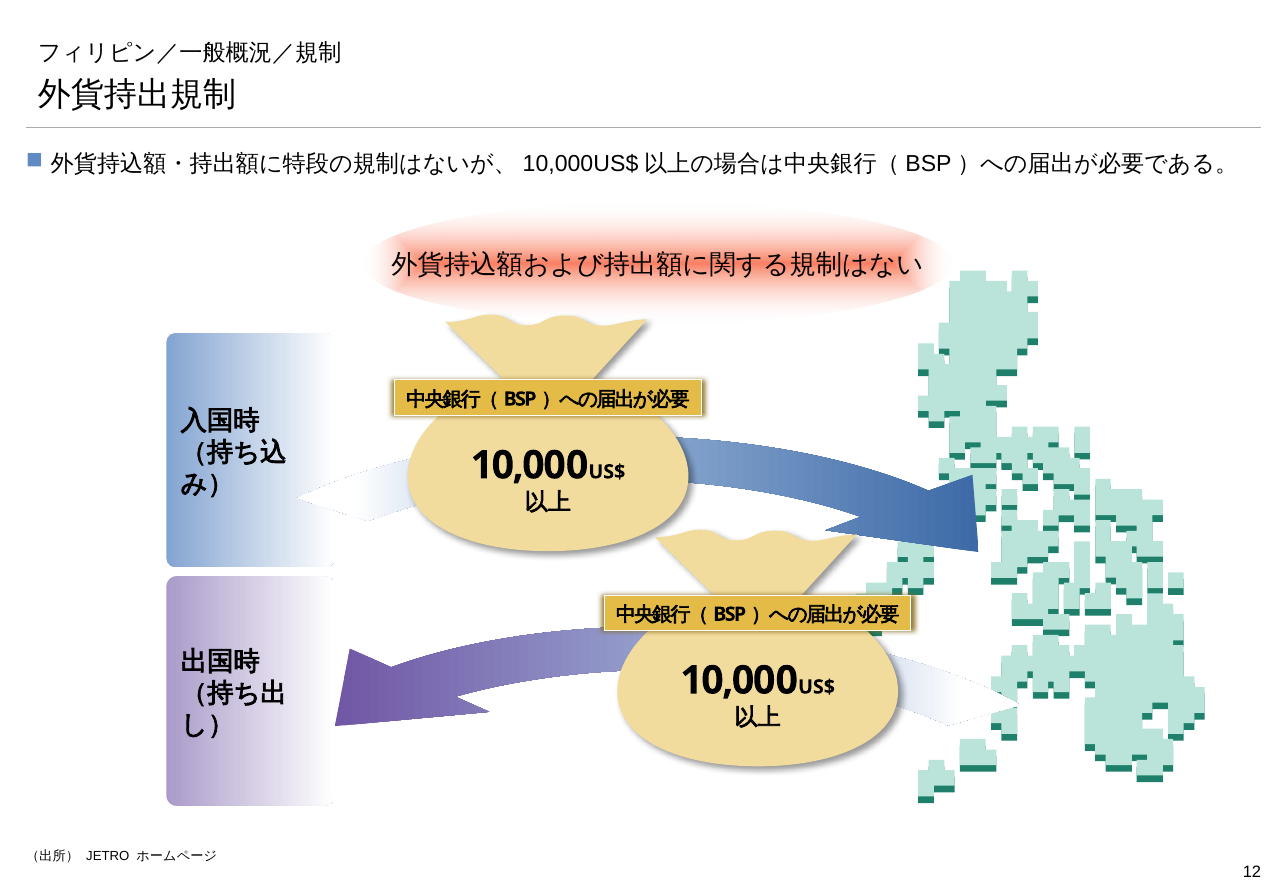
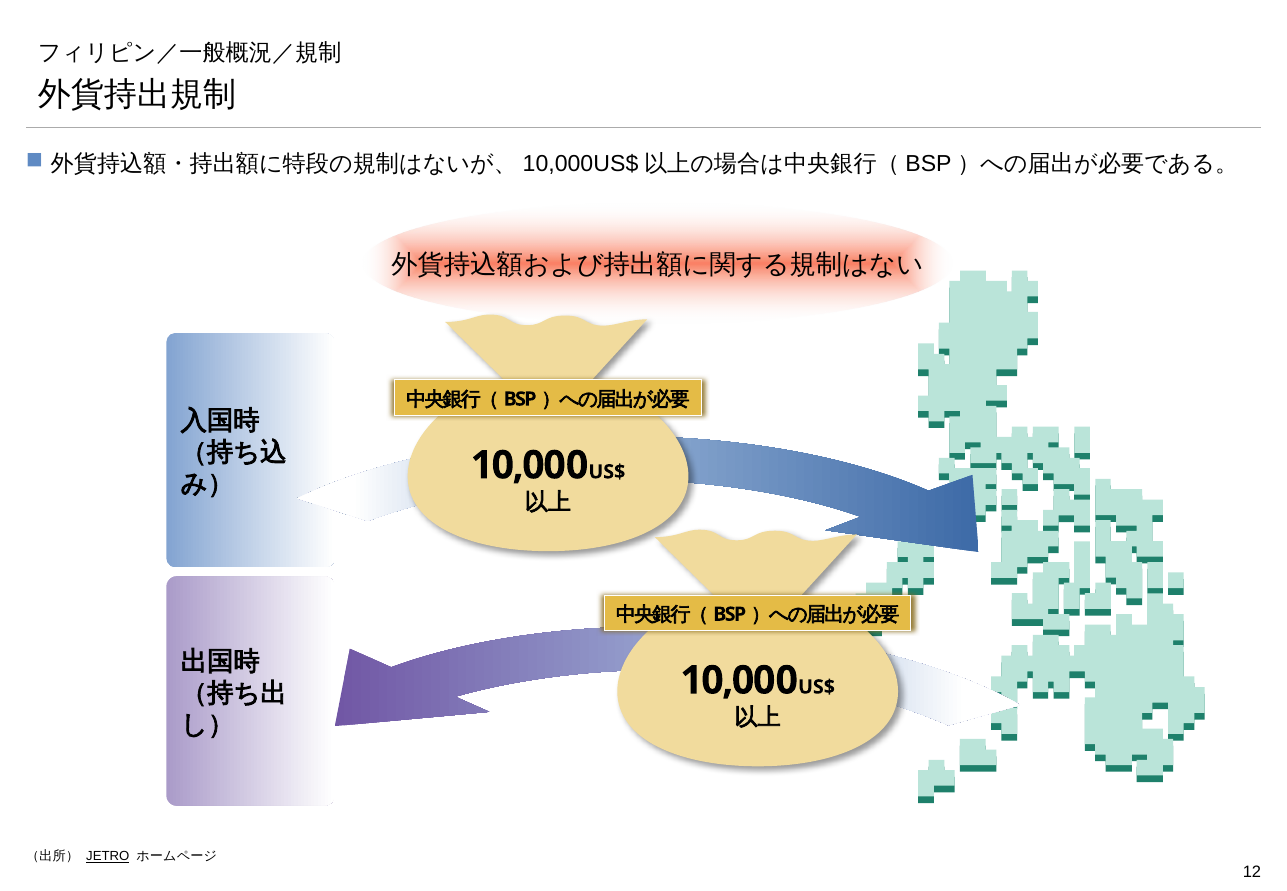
JETRO underline: none -> present (108, 857)
